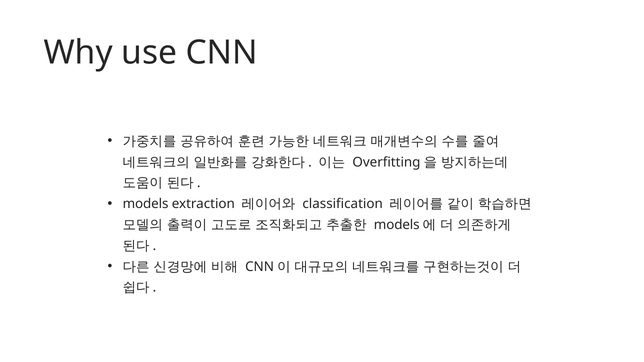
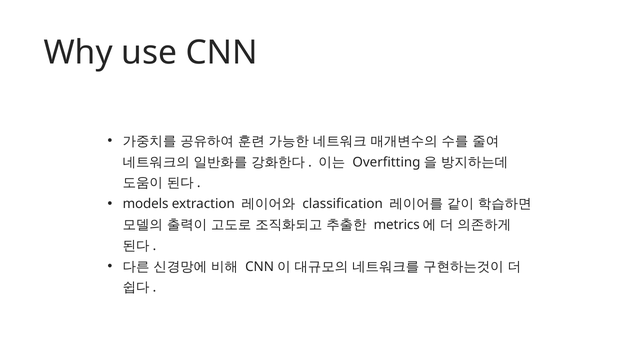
models: models -> metrics (397, 225)
